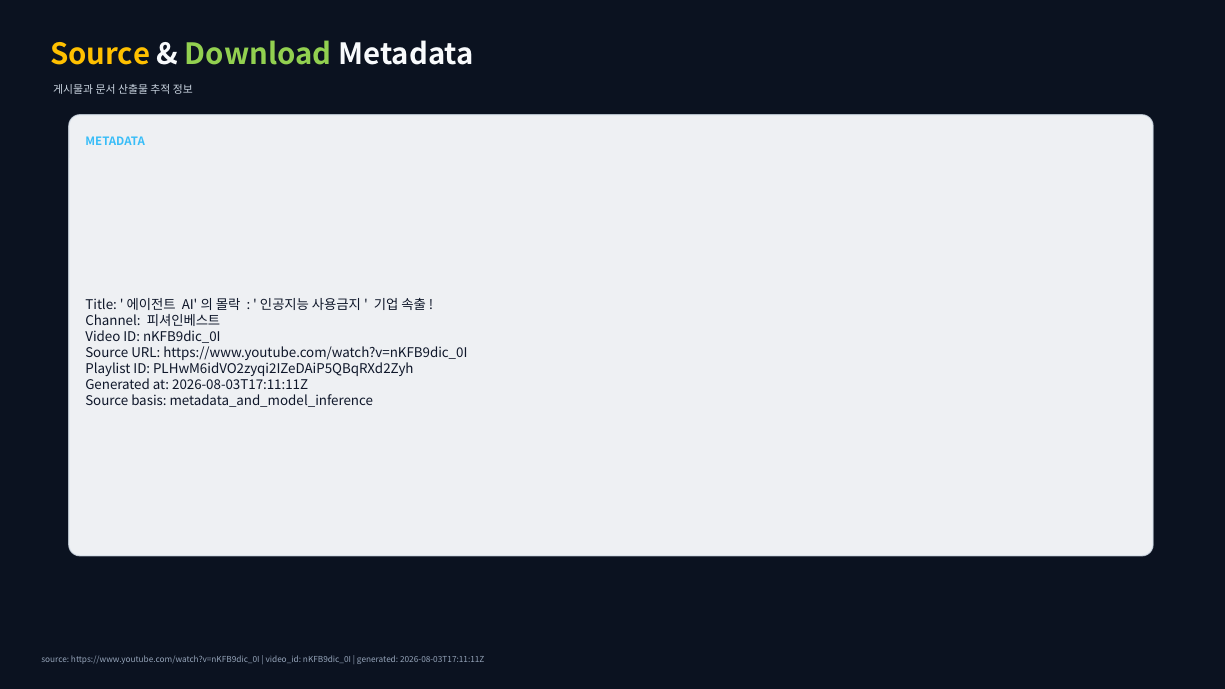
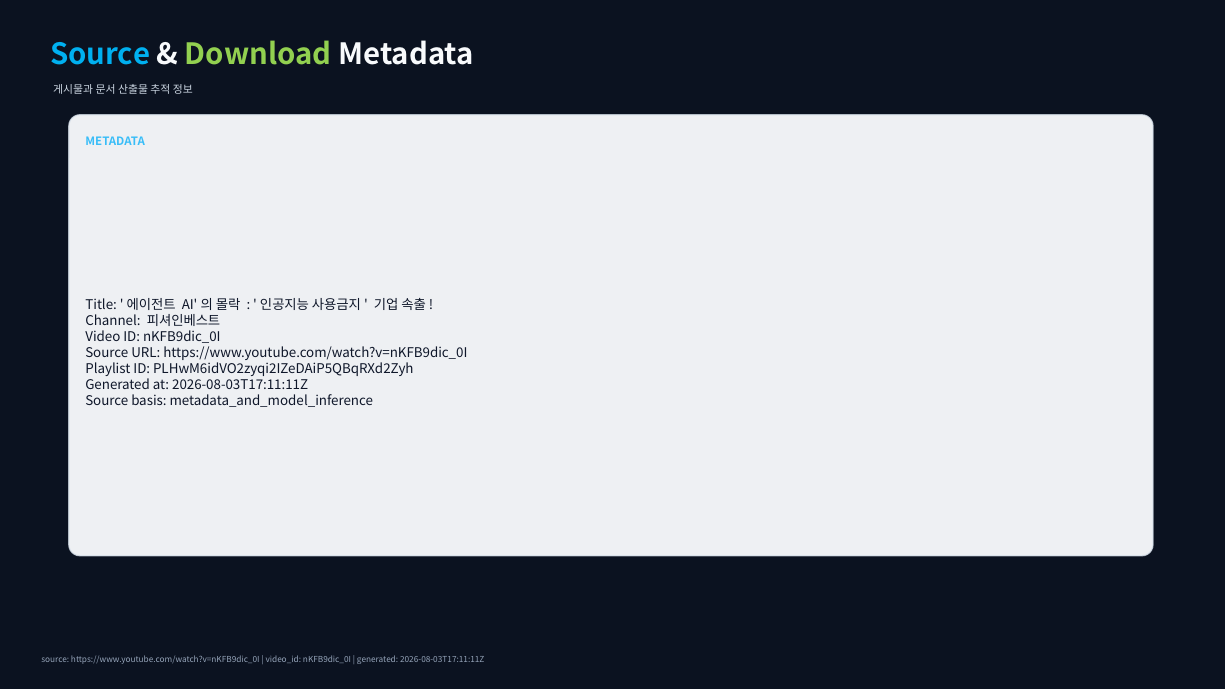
Source colour: yellow -> light blue (100, 55)
